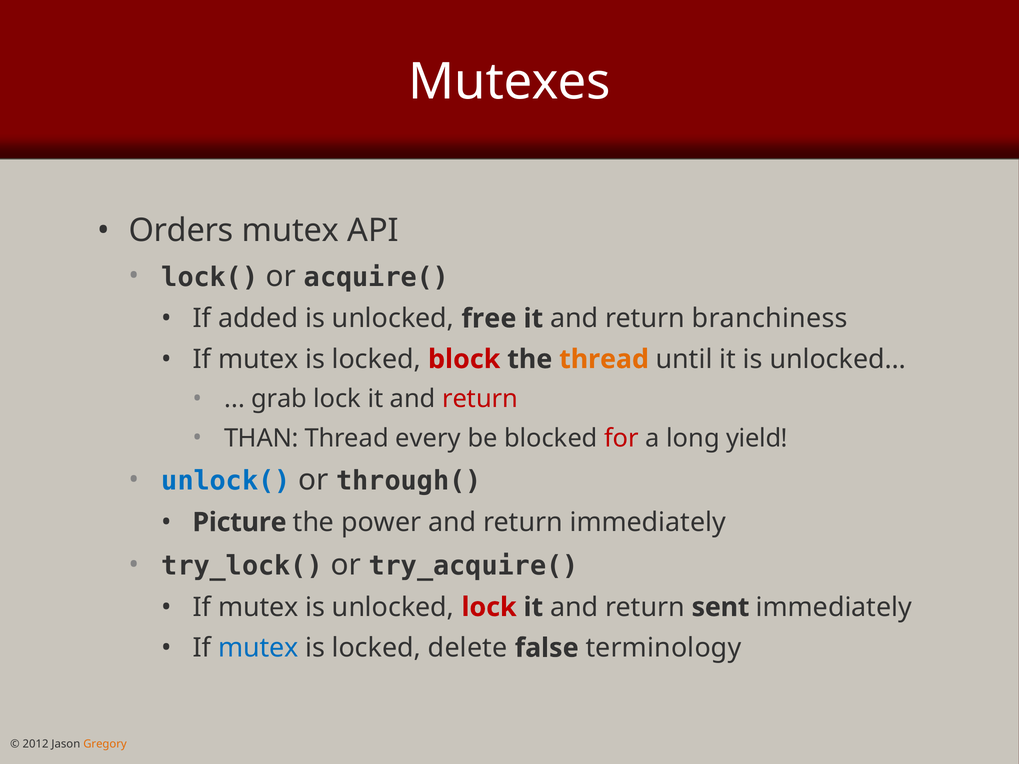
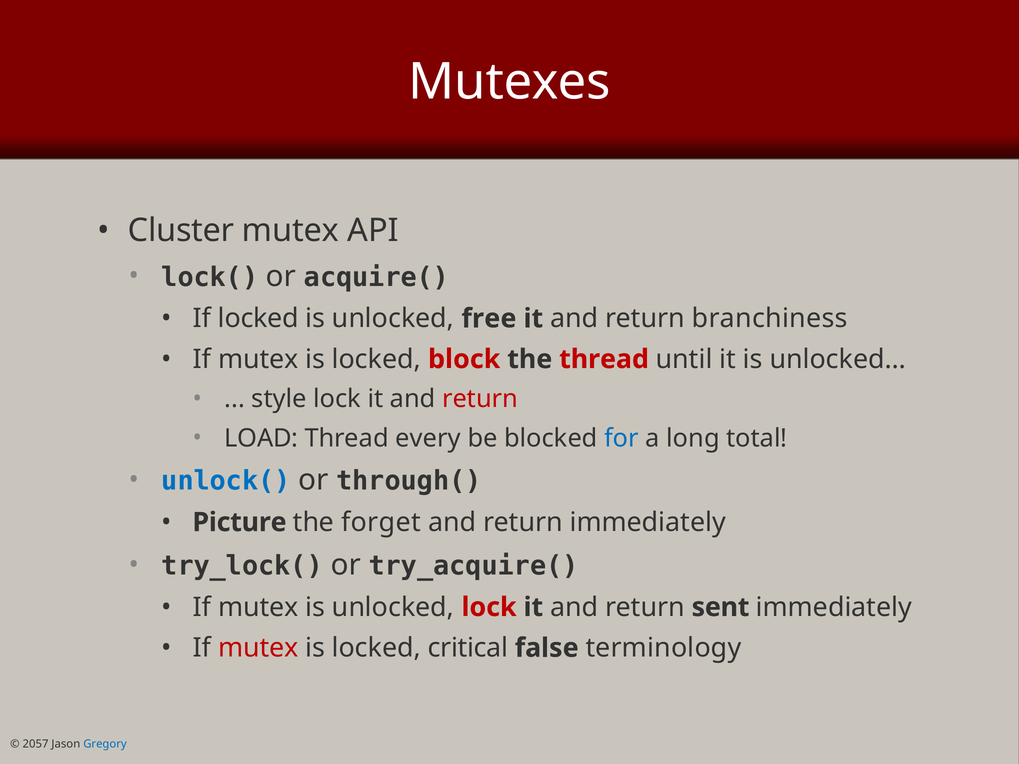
Orders: Orders -> Cluster (181, 231)
If added: added -> locked (258, 319)
thread colour: orange -> red (604, 359)
grab: grab -> style (279, 399)
THAN: THAN -> LOAD (261, 438)
for colour: red -> blue (622, 438)
yield: yield -> total (757, 438)
power: power -> forget (381, 522)
mutex colour: blue -> red (258, 648)
delete: delete -> critical (468, 648)
2012: 2012 -> 2057 (36, 744)
Gregory colour: orange -> blue (105, 744)
